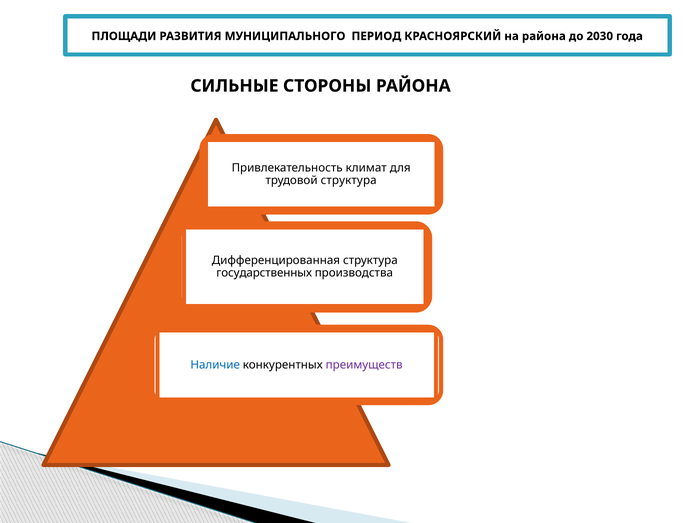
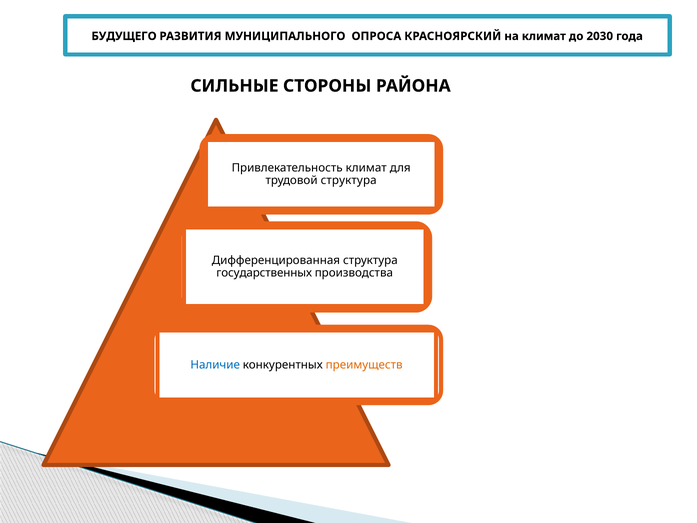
ПЛОЩАДИ: ПЛОЩАДИ -> БУДУЩЕГО (124, 36)
ПЕРИОД: ПЕРИОД -> ОПРОСА (376, 36)
на района: района -> климат (544, 36)
преимуществ colour: purple -> orange (364, 365)
